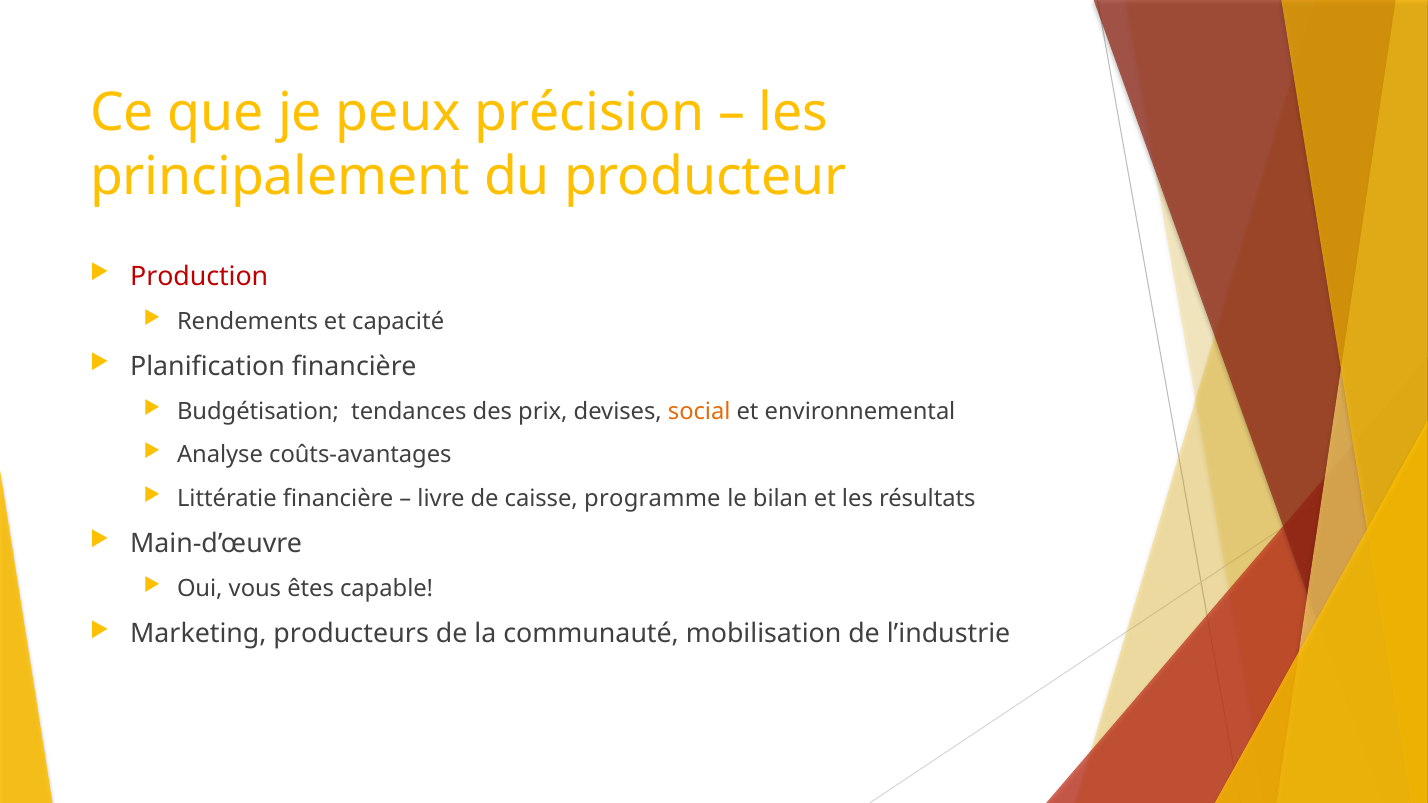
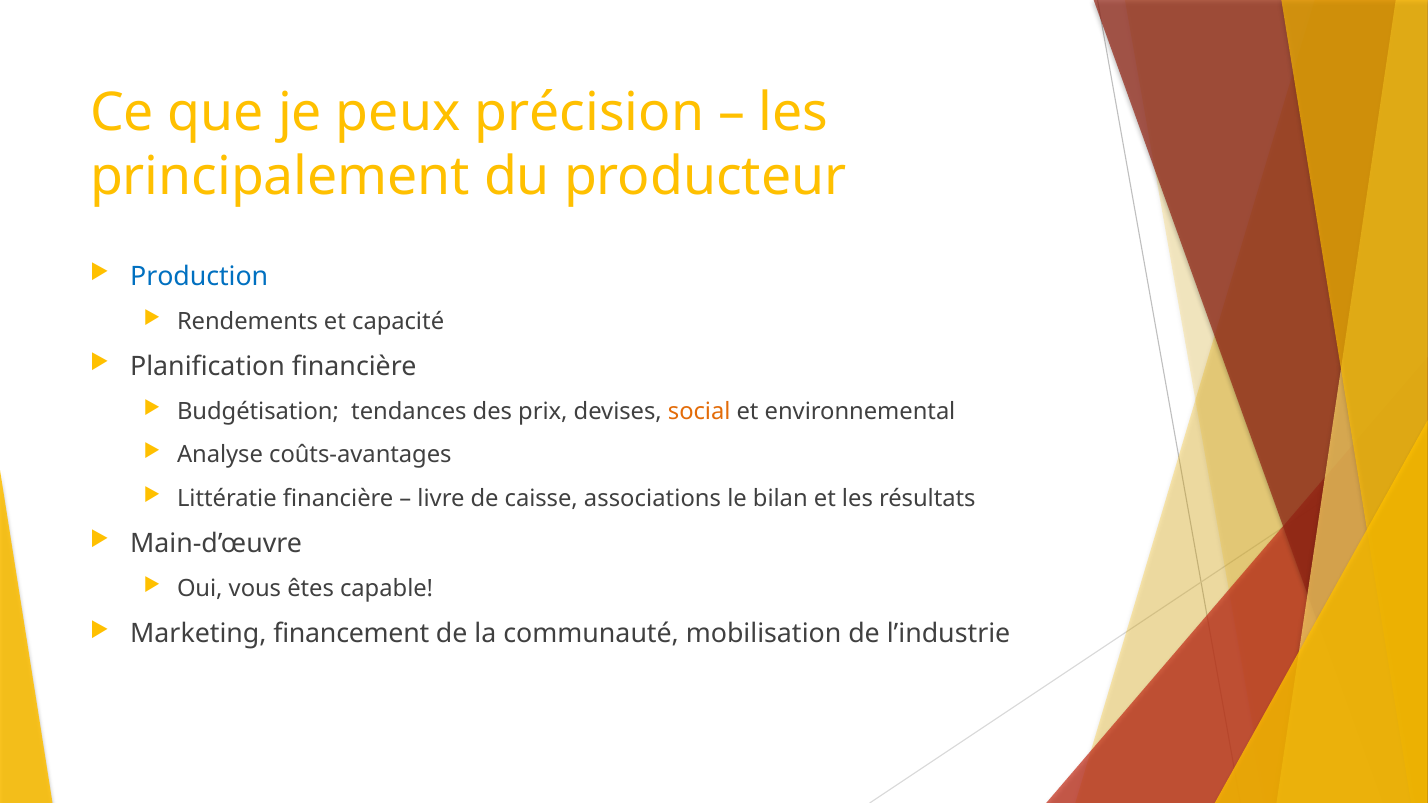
Production colour: red -> blue (199, 276)
programme: programme -> associations (653, 499)
producteurs: producteurs -> financement (351, 634)
